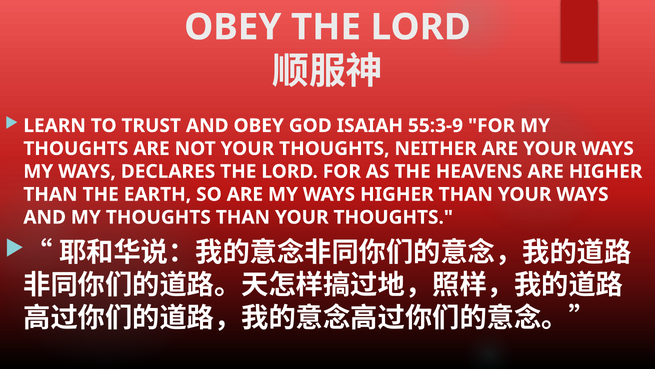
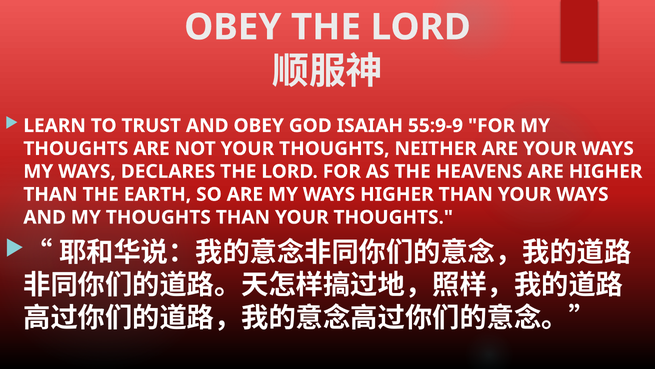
55:3-9: 55:3-9 -> 55:9-9 (435, 126)
